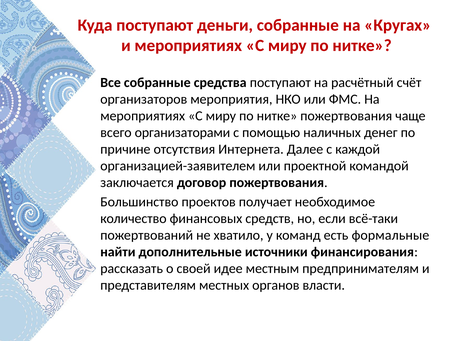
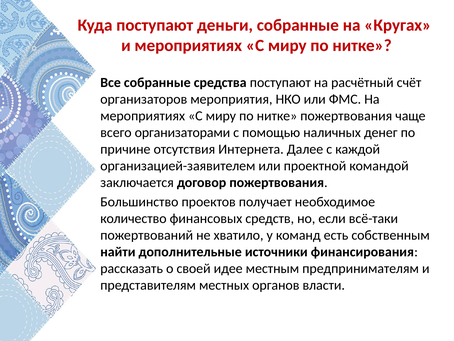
формальные: формальные -> собственным (391, 235)
